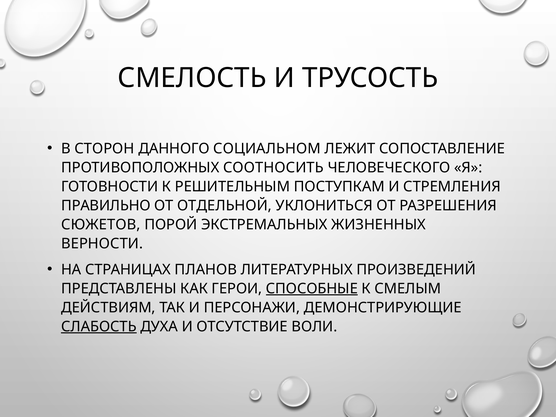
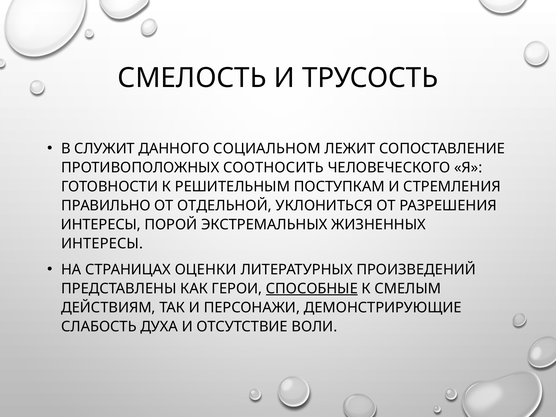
СТОРОН: СТОРОН -> СЛУЖИТ (105, 149)
СЮЖЕТОВ: СЮЖЕТОВ -> ИНТЕРЕСЫ (101, 225)
ВЕРНОСТИ: ВЕРНОСТИ -> ИНТЕРЕСЫ (102, 244)
ПЛАНОВ: ПЛАНОВ -> ОЦЕНКИ (206, 270)
СЛАБОСТЬ underline: present -> none (99, 327)
